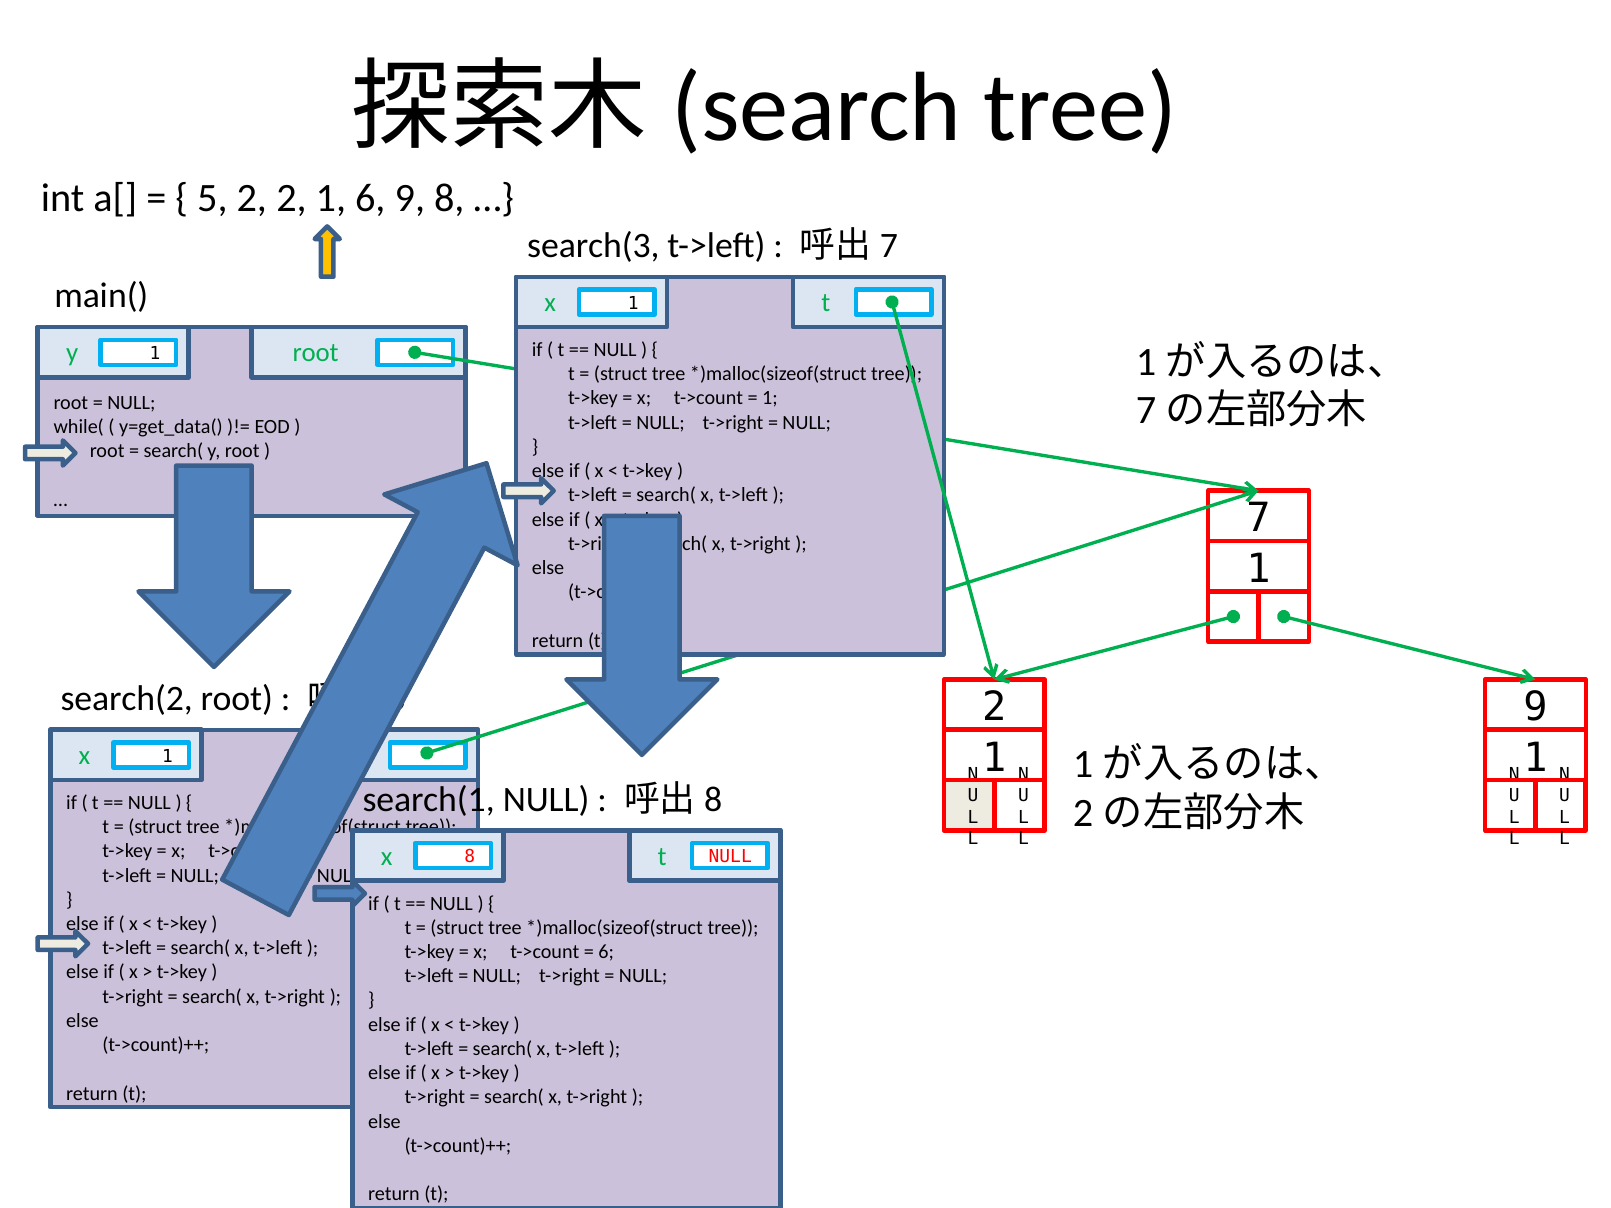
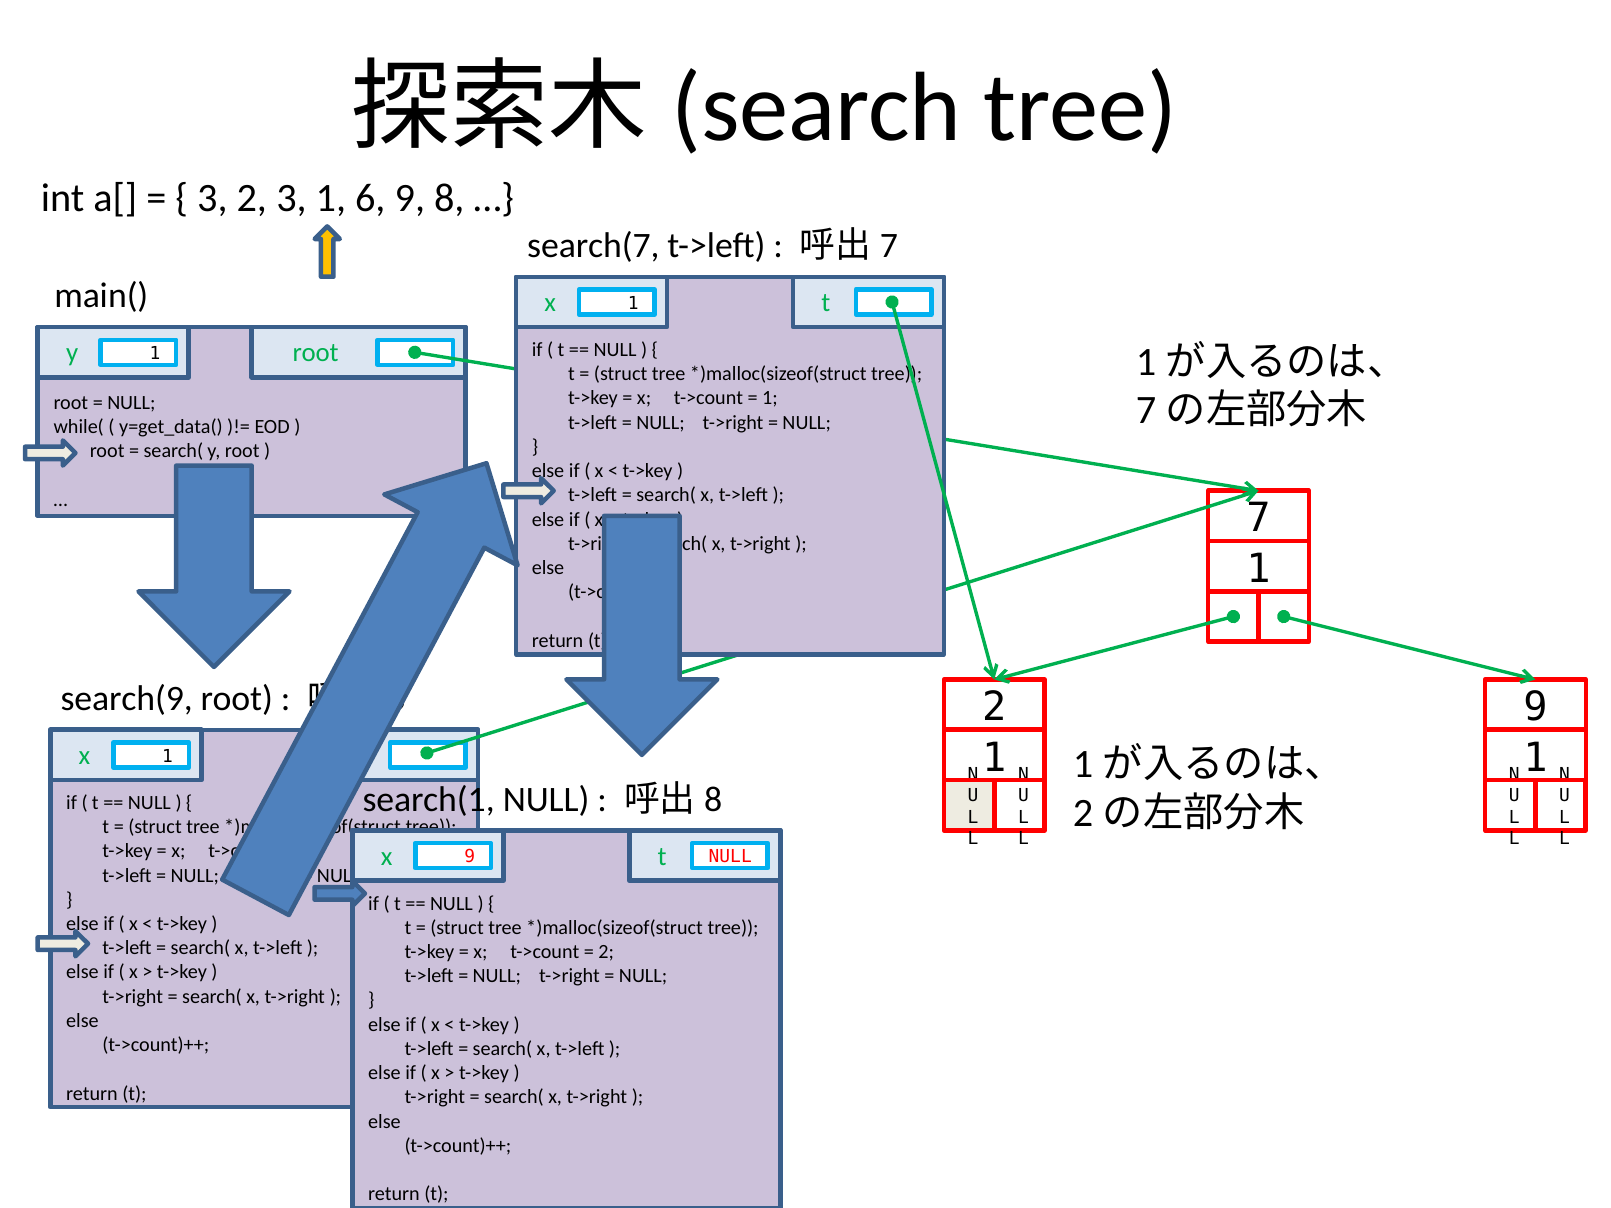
5: 5 -> 3 (212, 198)
2 2: 2 -> 3 (291, 198)
search(3: search(3 -> search(7 (593, 246)
search(2: search(2 -> search(9 (127, 699)
x 8: 8 -> 9 (470, 857)
6: 6 -> 2 (606, 952)
